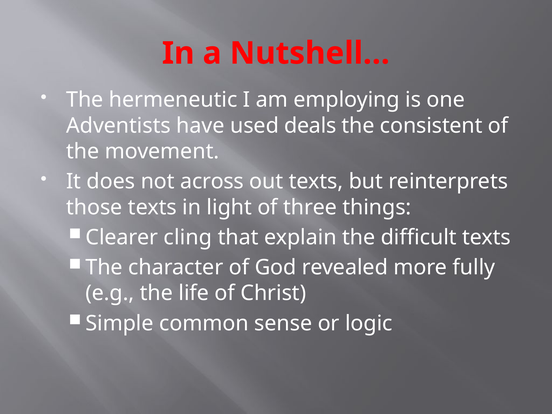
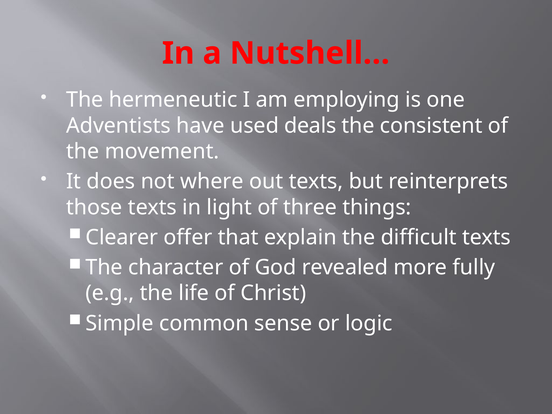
across: across -> where (212, 182)
cling: cling -> offer (188, 237)
